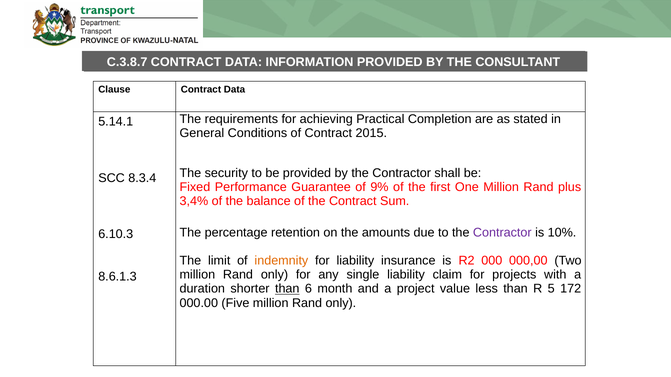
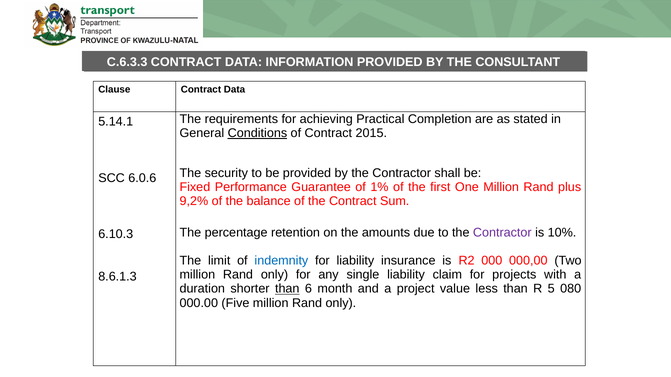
C.3.8.7: C.3.8.7 -> C.6.3.3 (127, 62)
Conditions underline: none -> present (257, 133)
8.3.4: 8.3.4 -> 6.0.6 (142, 178)
9%: 9% -> 1% (379, 187)
3,4%: 3,4% -> 9,2% (194, 201)
indemnity colour: orange -> blue (281, 261)
172: 172 -> 080 (571, 289)
